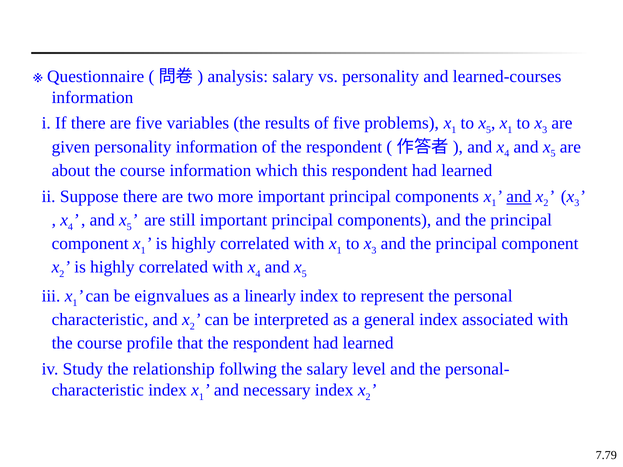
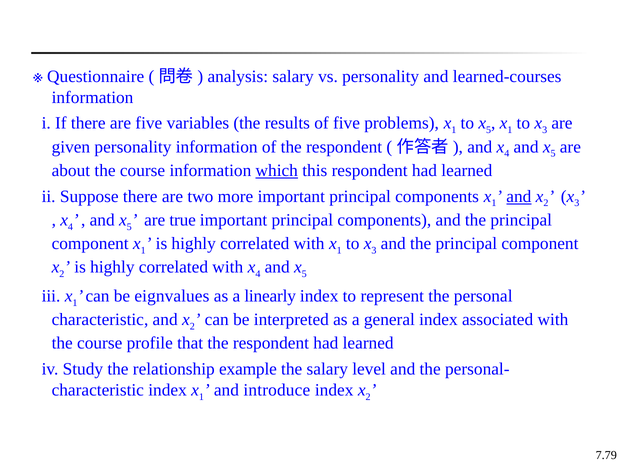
which underline: none -> present (277, 171)
still: still -> true (183, 220)
follwing: follwing -> example (248, 369)
necessary: necessary -> introduce (277, 390)
